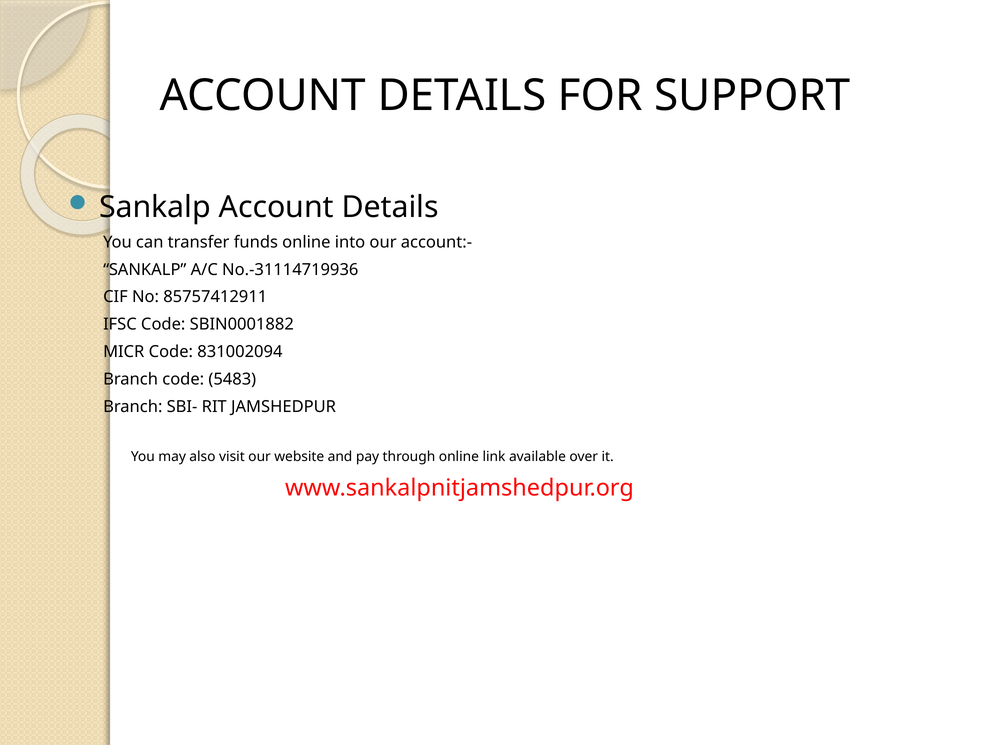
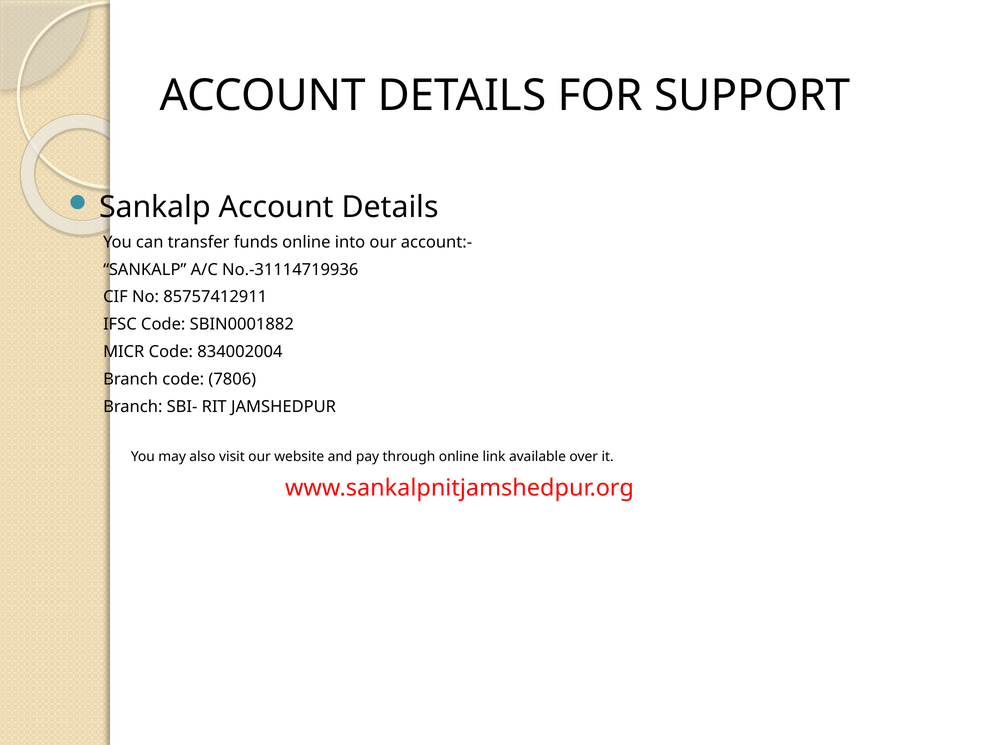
831002094: 831002094 -> 834002004 (240, 352)
5483: 5483 -> 7806 (232, 379)
